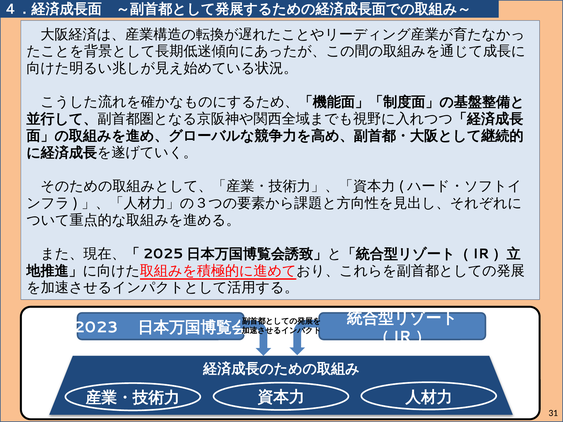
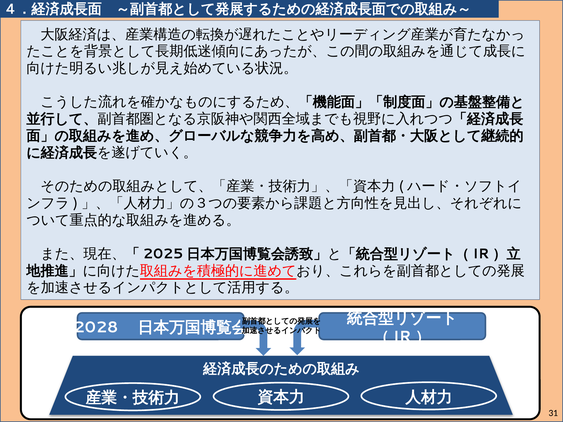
2023: 2023 -> 2028 (96, 327)
